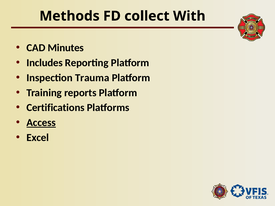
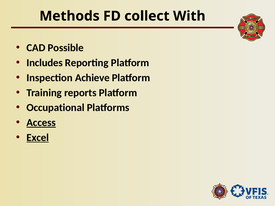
Minutes: Minutes -> Possible (66, 48)
Trauma: Trauma -> Achieve (92, 78)
Certifications: Certifications -> Occupational (56, 108)
Excel underline: none -> present (38, 138)
